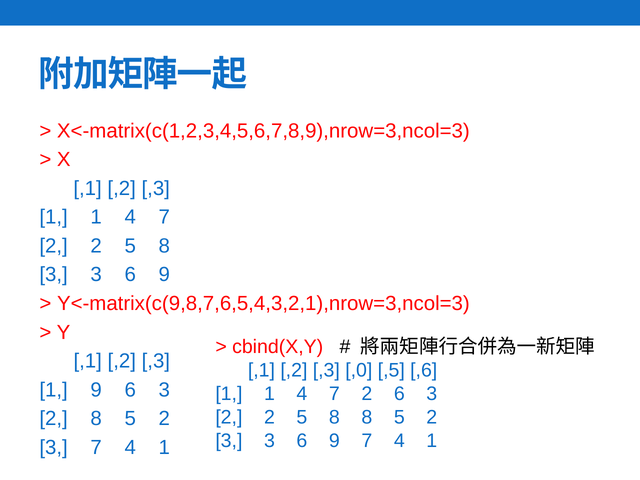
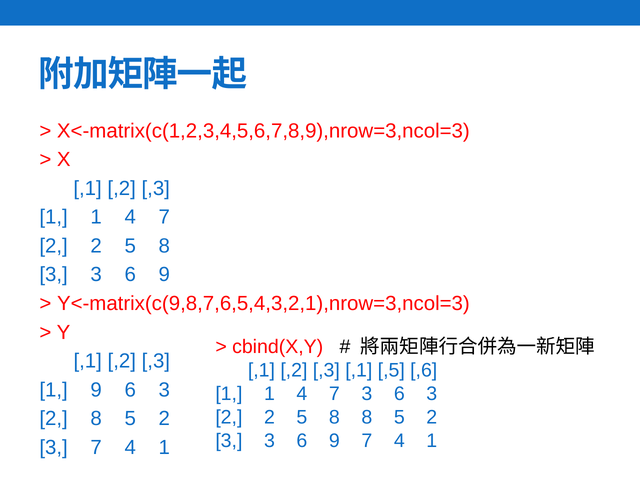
,3 ,0: ,0 -> ,1 (359, 370)
2: 2 -> 3 (367, 394)
